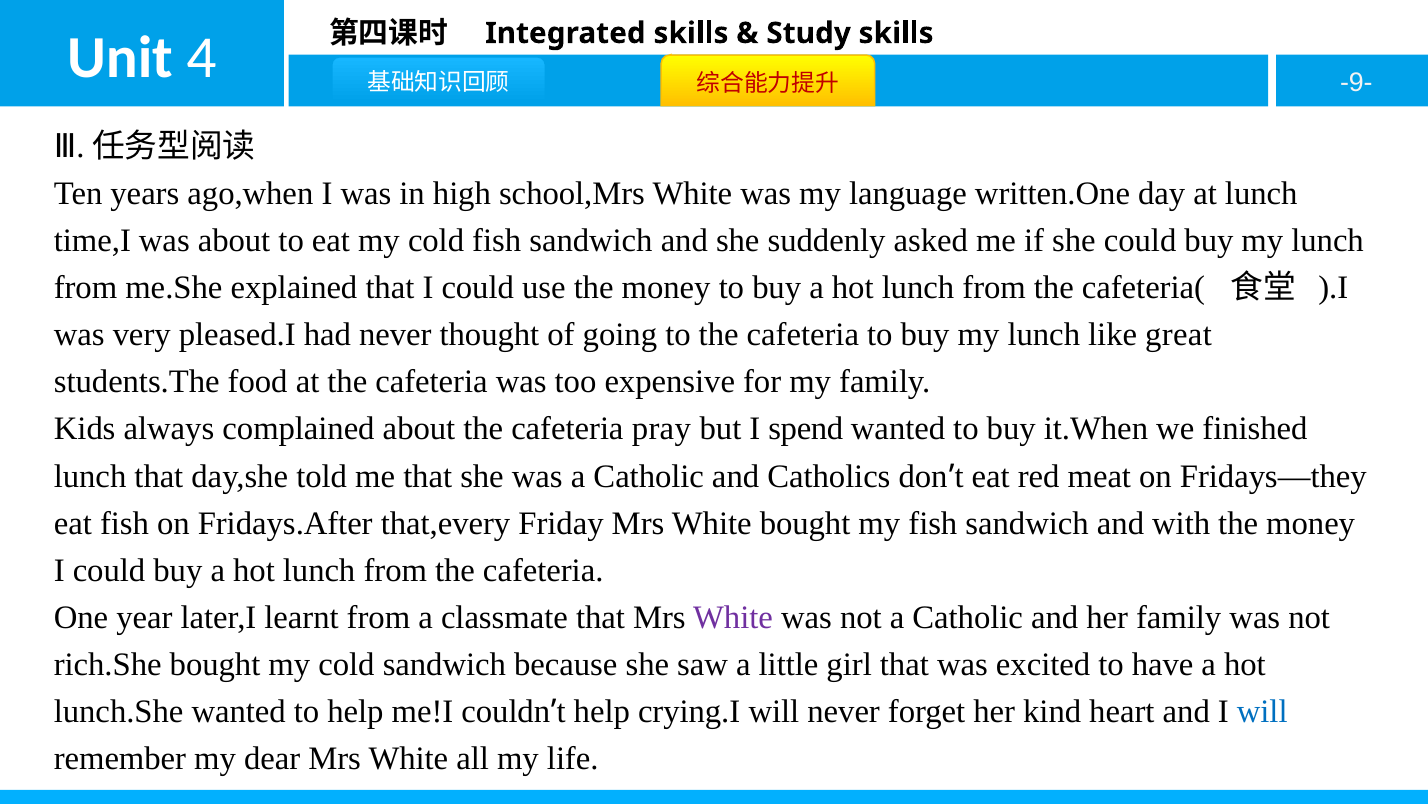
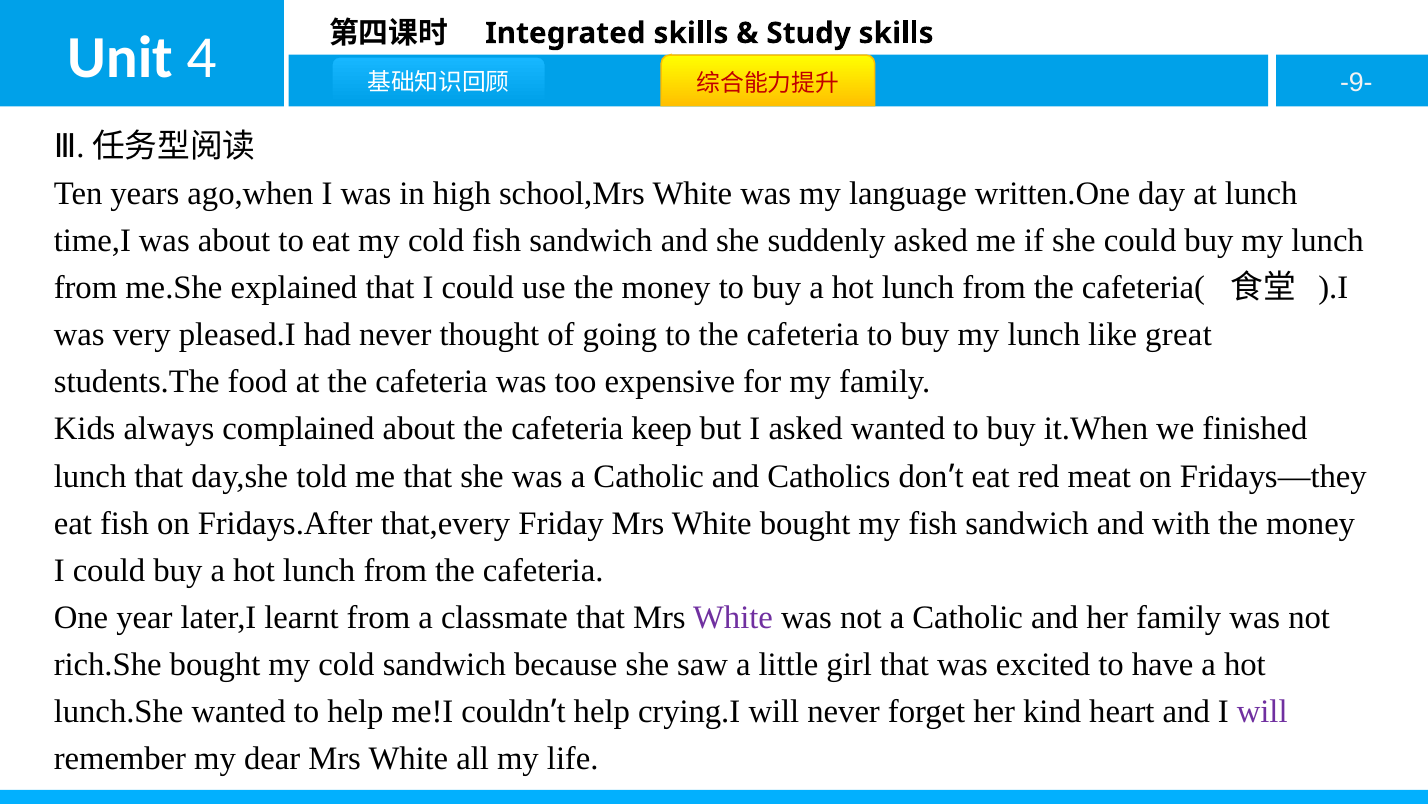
pray: pray -> keep (662, 429)
I spend: spend -> asked (806, 429)
will colour: blue -> purple (1262, 711)
